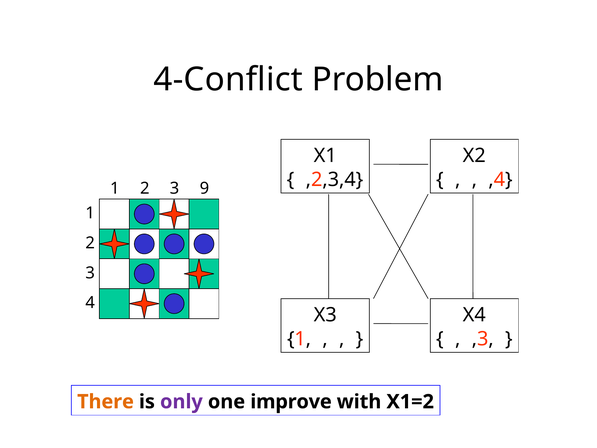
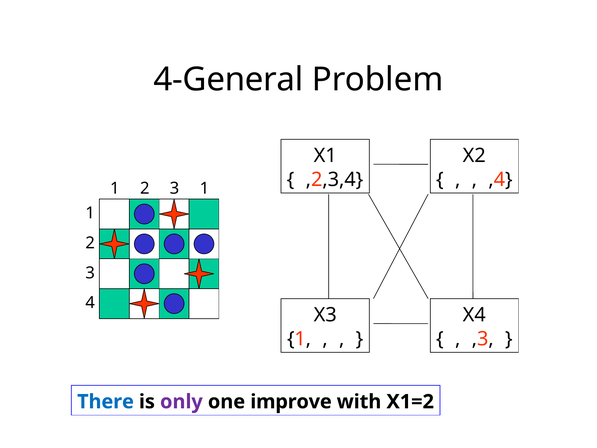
4-Conflict: 4-Conflict -> 4-General (228, 79)
2 9: 9 -> 1 (205, 188)
There colour: orange -> blue (106, 402)
